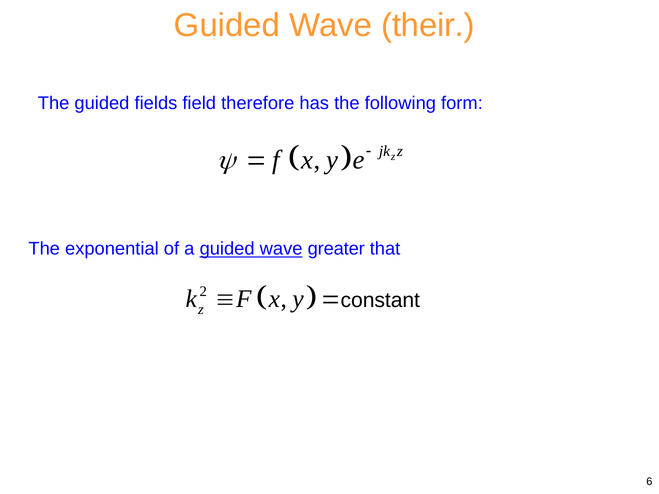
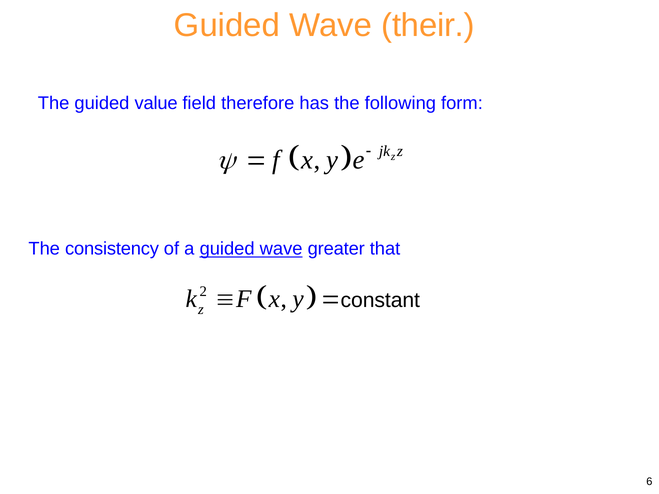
fields: fields -> value (156, 103)
exponential: exponential -> consistency (112, 249)
